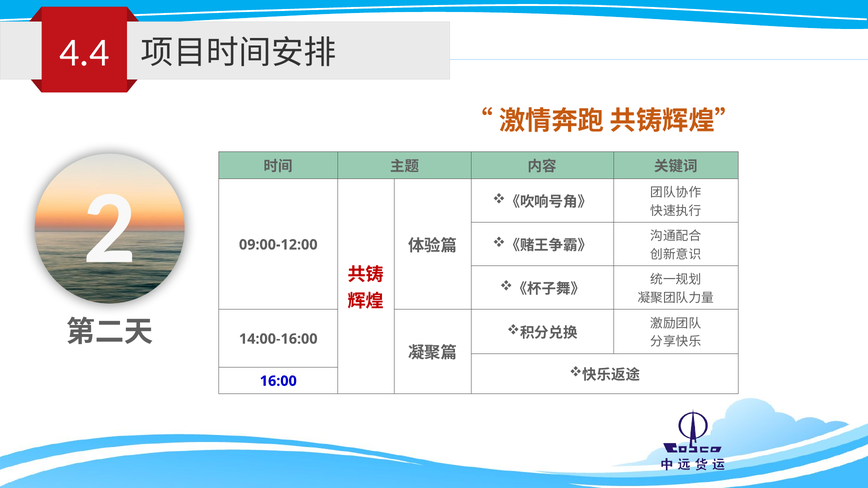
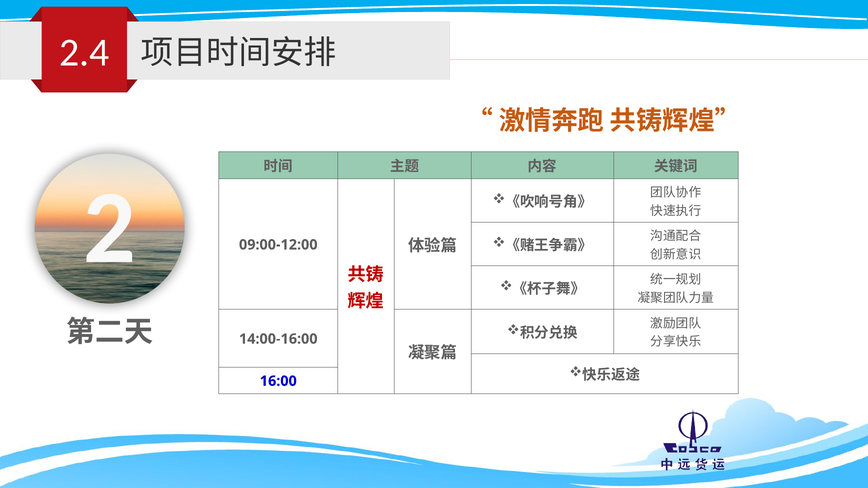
4.4: 4.4 -> 2.4 (84, 52)
